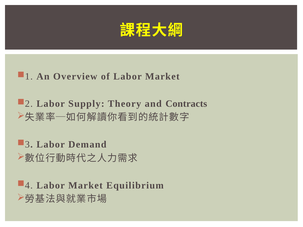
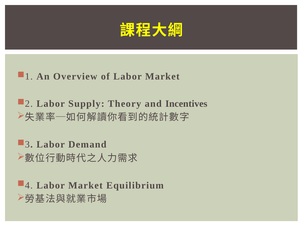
Contracts: Contracts -> Incentives (186, 104)
